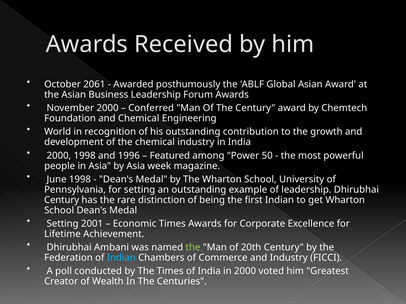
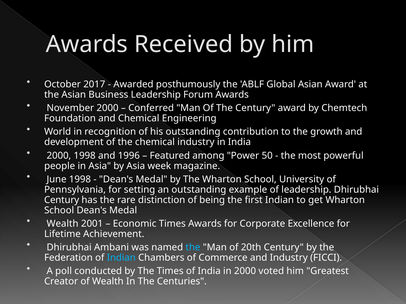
2061: 2061 -> 2017 (94, 85)
Setting: Setting -> Wealth (63, 224)
the colour: light green -> light blue (193, 248)
